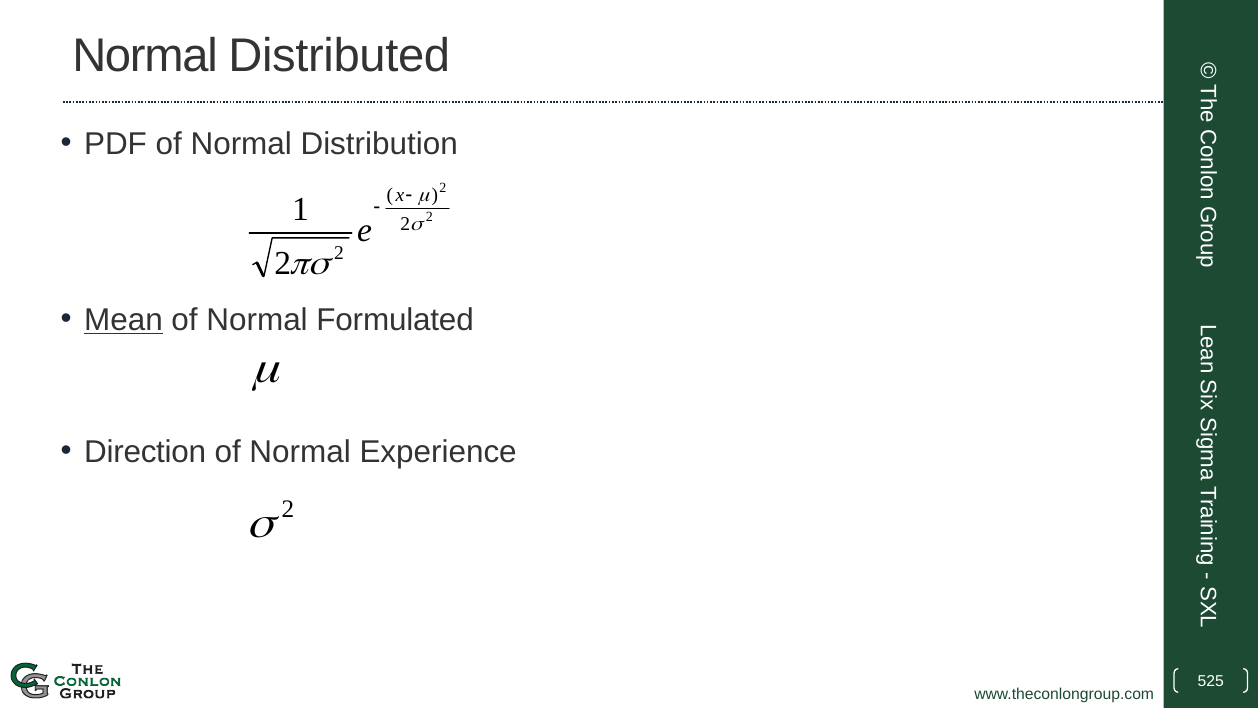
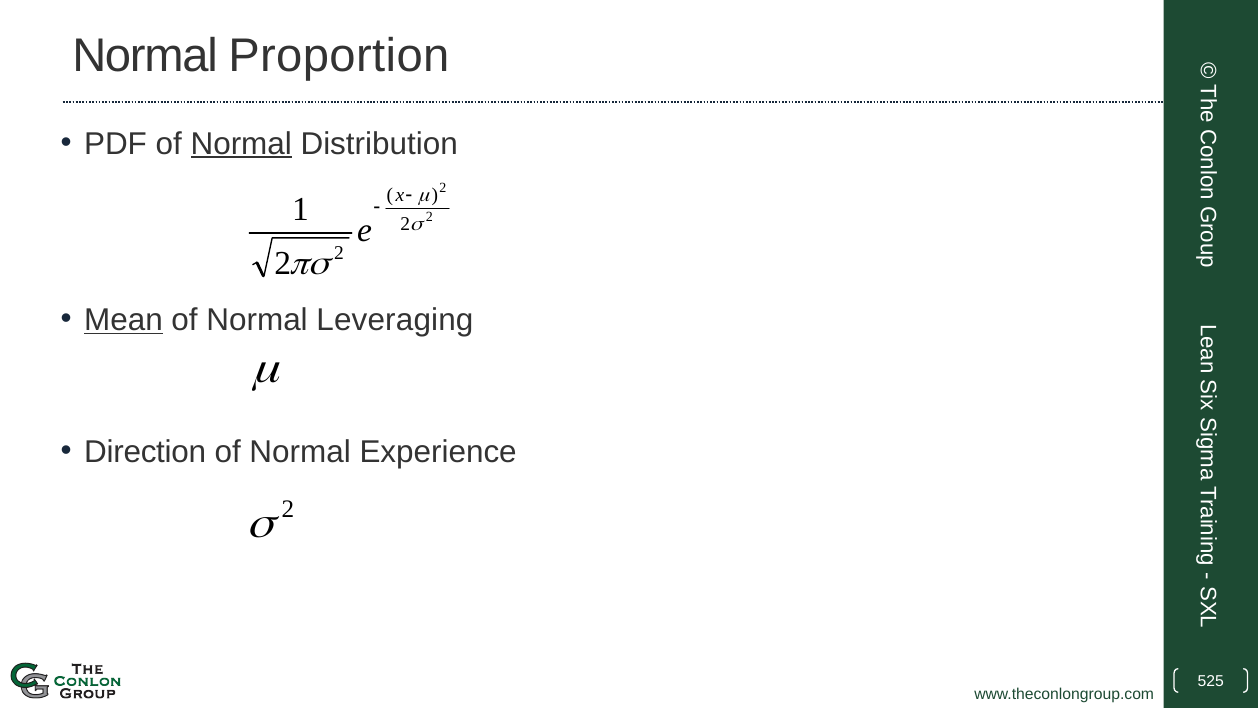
Distributed: Distributed -> Proportion (339, 56)
Normal underline: none -> present (241, 144)
Formulated: Formulated -> Leveraging (395, 320)
